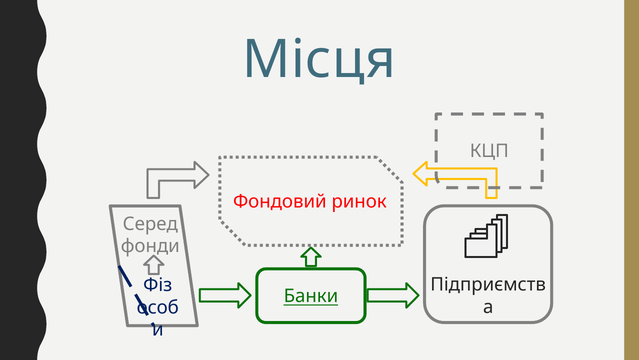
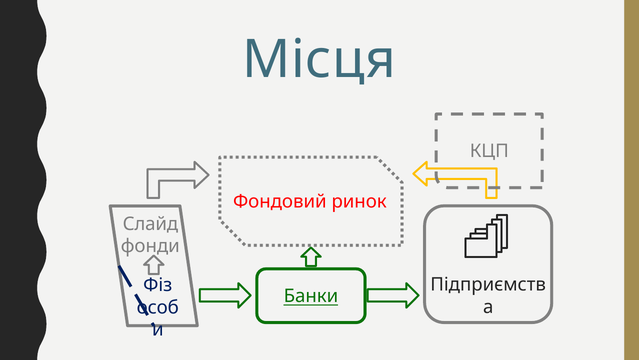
Серед: Серед -> Слайд (150, 224)
